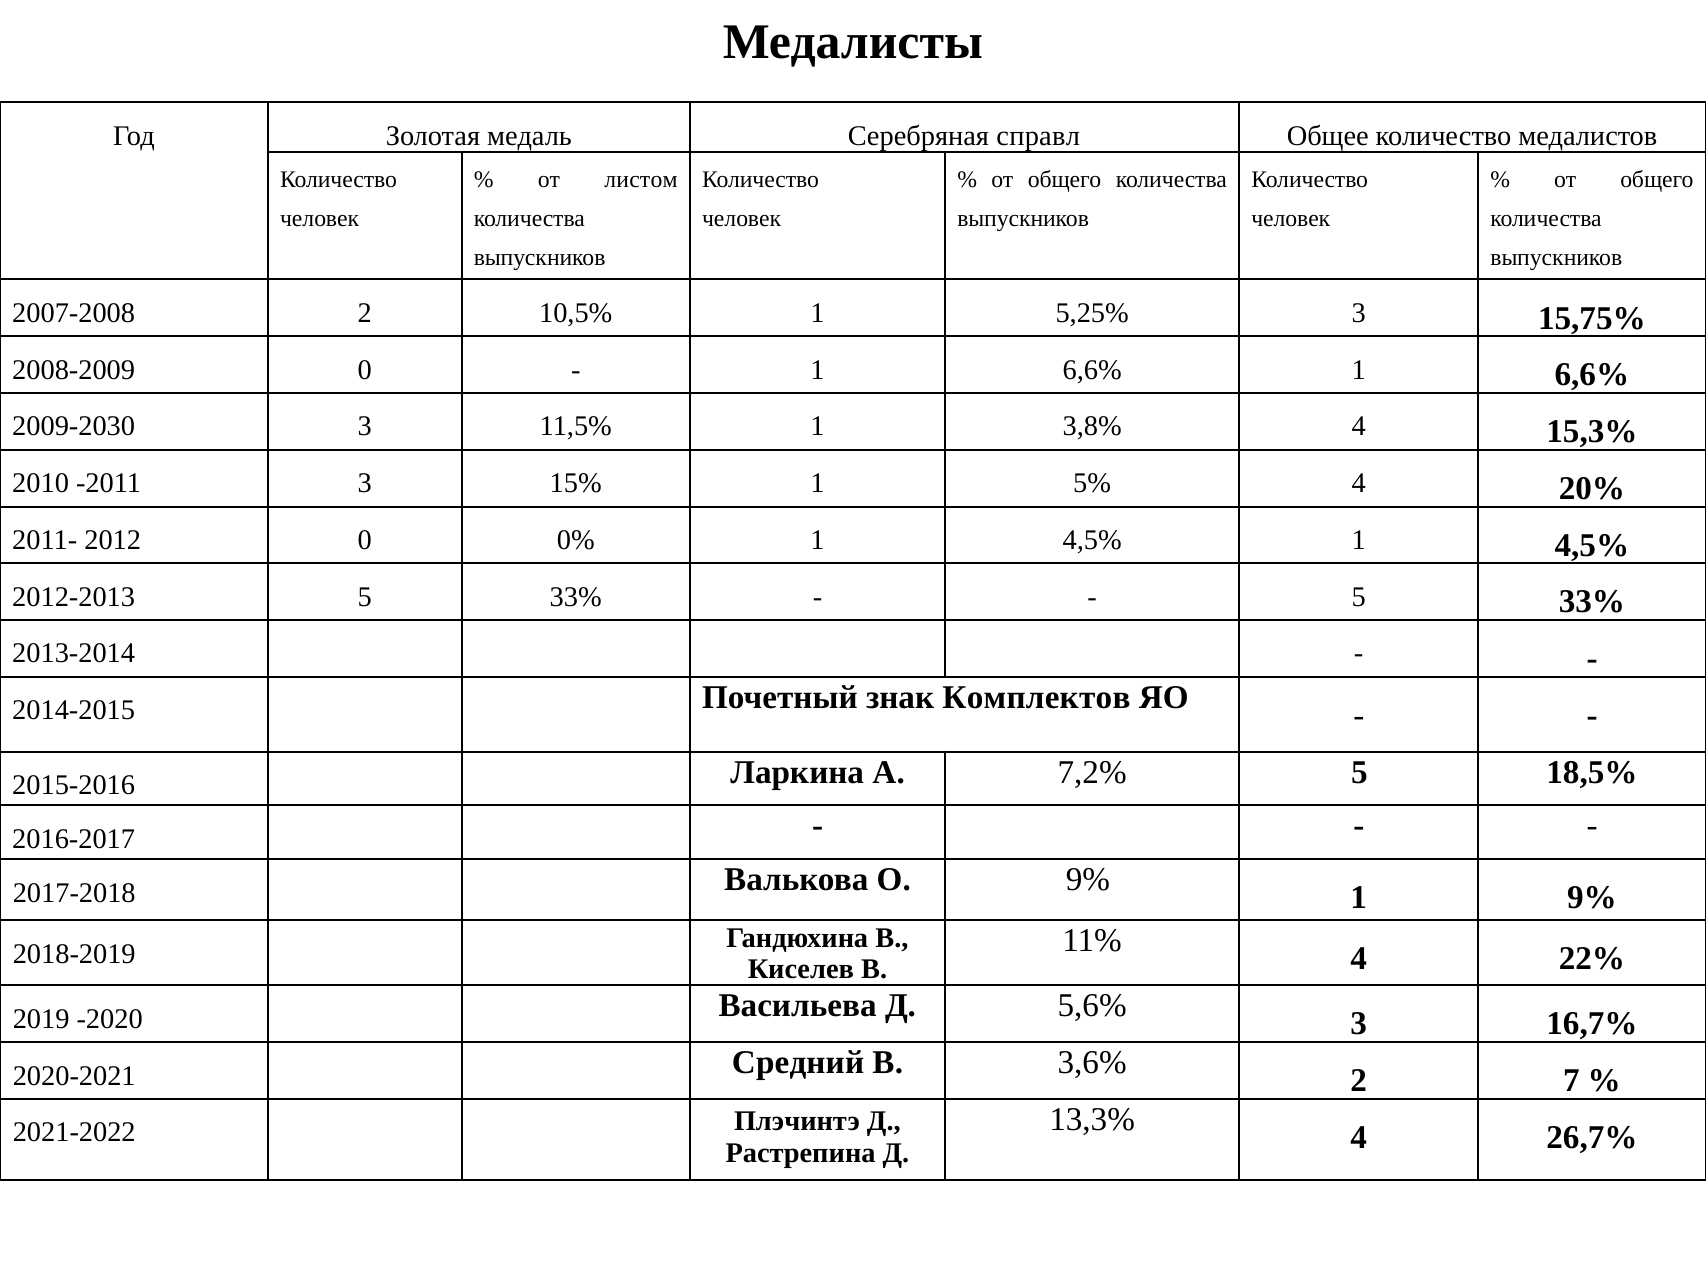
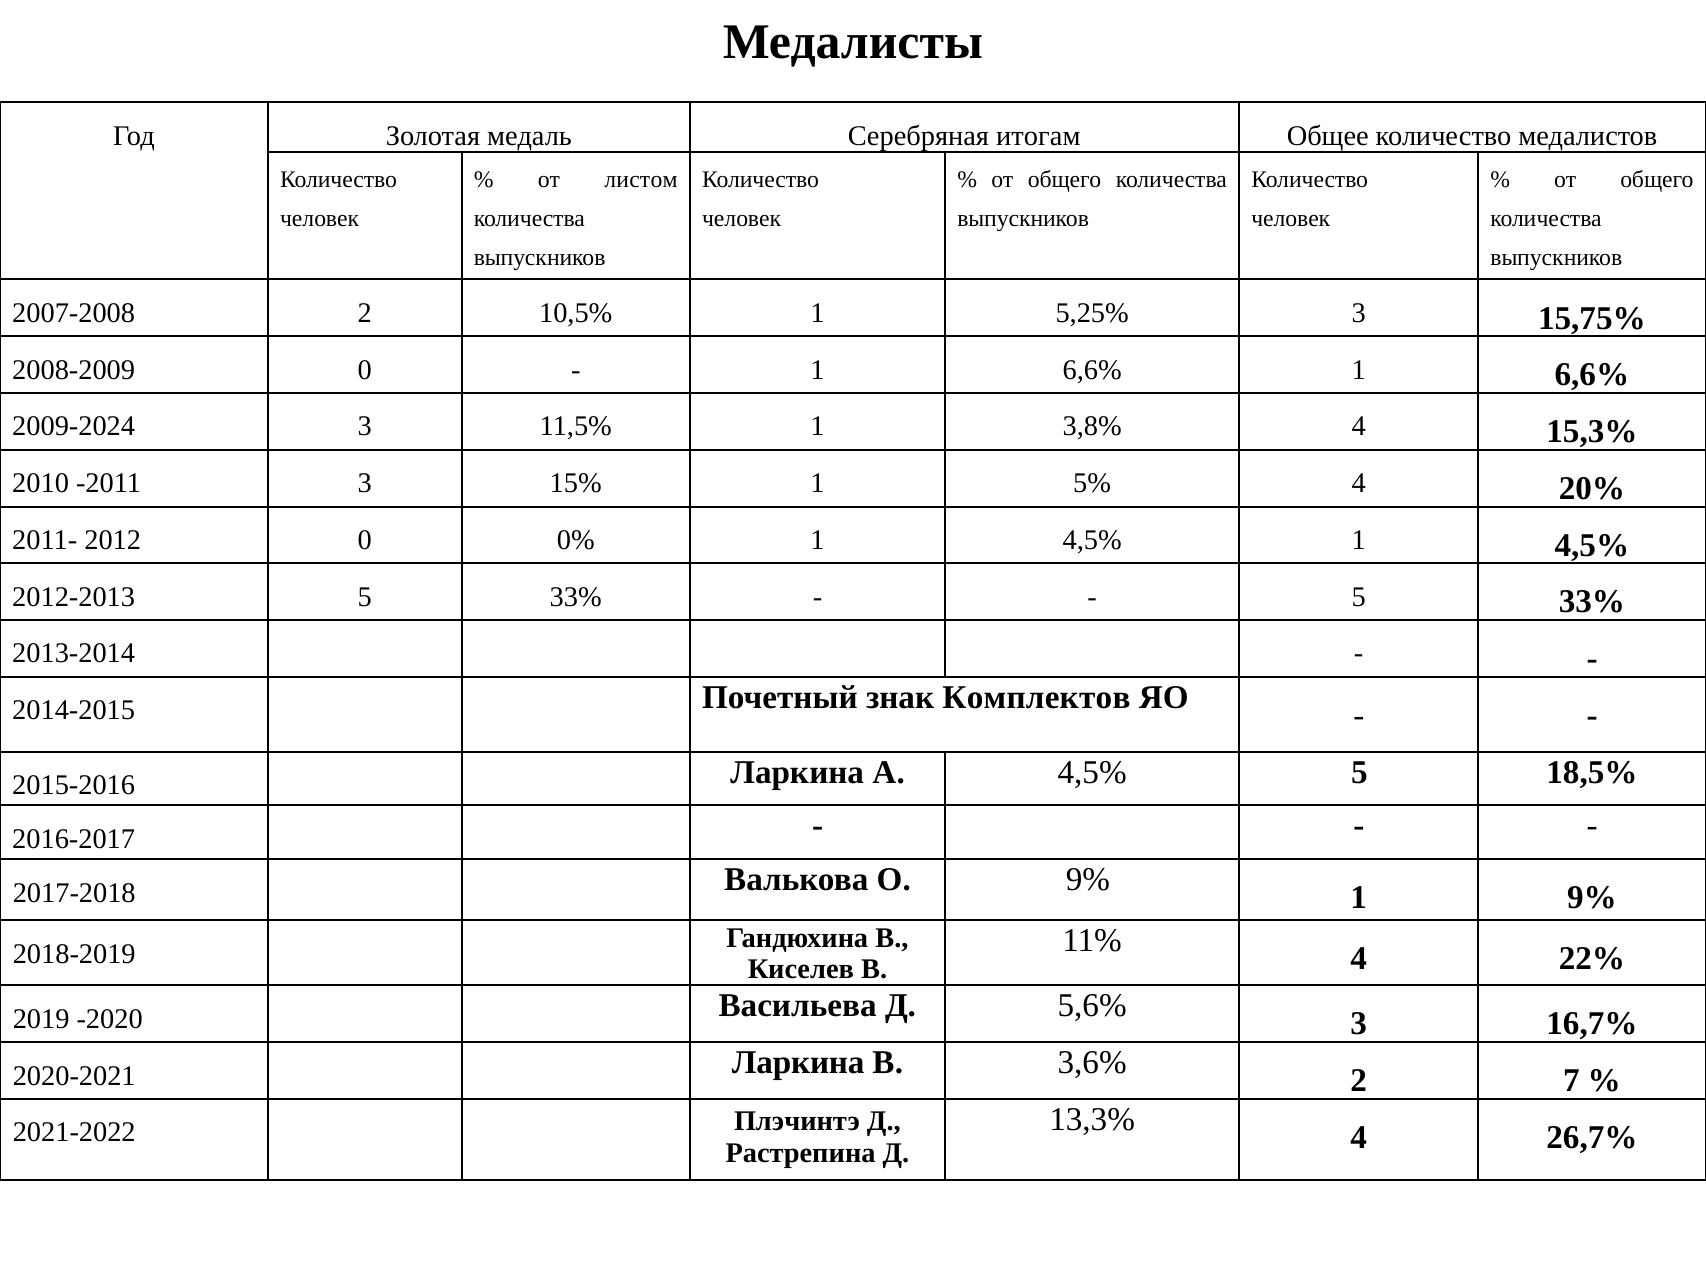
справл: справл -> итогам (1038, 136)
2009-2030: 2009-2030 -> 2009-2024 (74, 426)
А 7,2%: 7,2% -> 4,5% (1092, 772)
2020-2021 Средний: Средний -> Ларкина (798, 1062)
